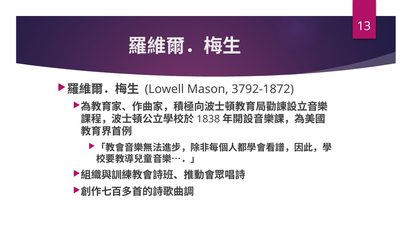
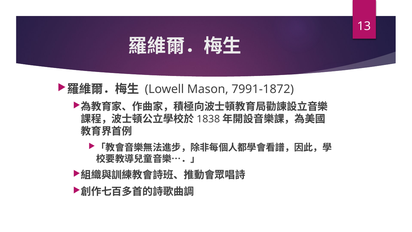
3792-1872: 3792-1872 -> 7991-1872 (263, 89)
